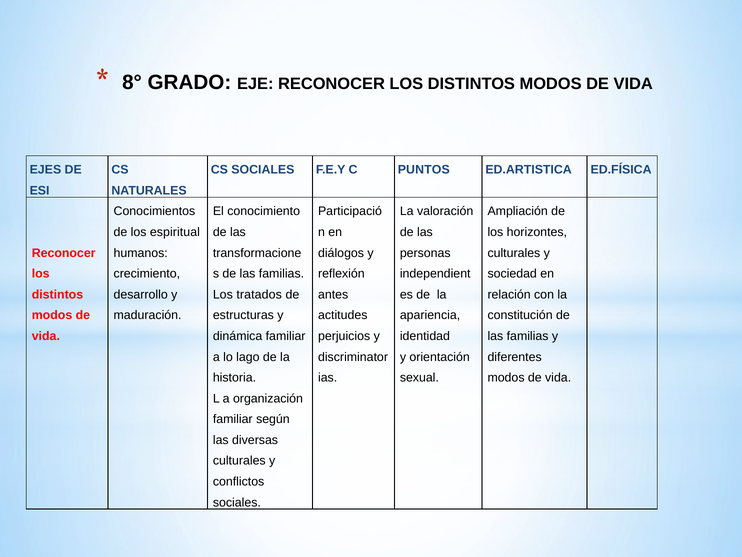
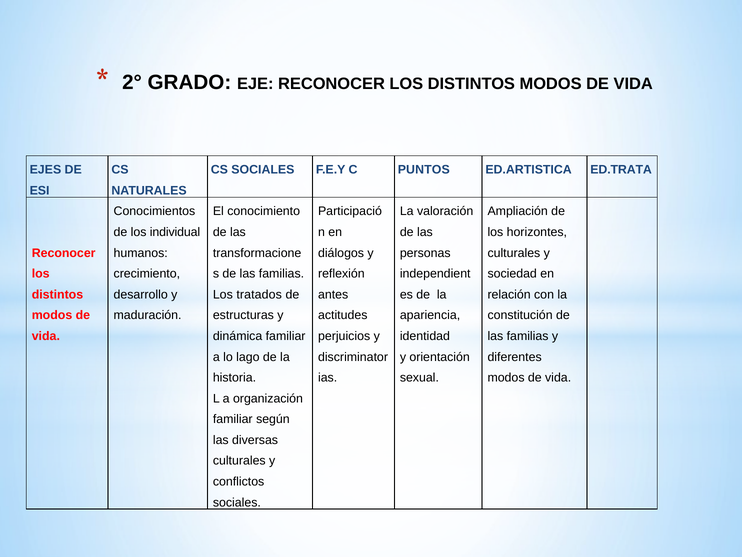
8°: 8° -> 2° (132, 82)
ED.FÍSICA: ED.FÍSICA -> ED.TRATA (621, 170)
espiritual: espiritual -> individual (175, 232)
